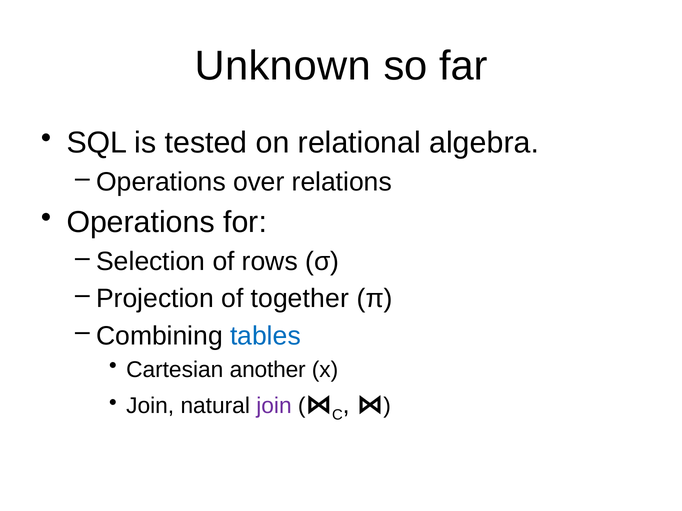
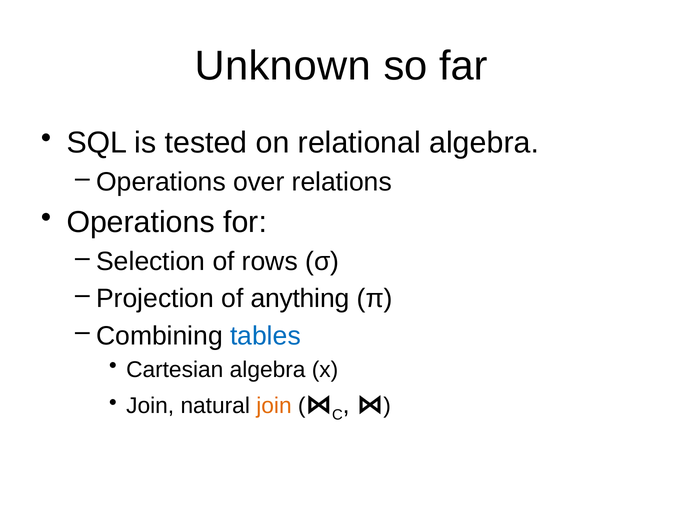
together: together -> anything (300, 299)
Cartesian another: another -> algebra (268, 370)
join colour: purple -> orange (274, 406)
